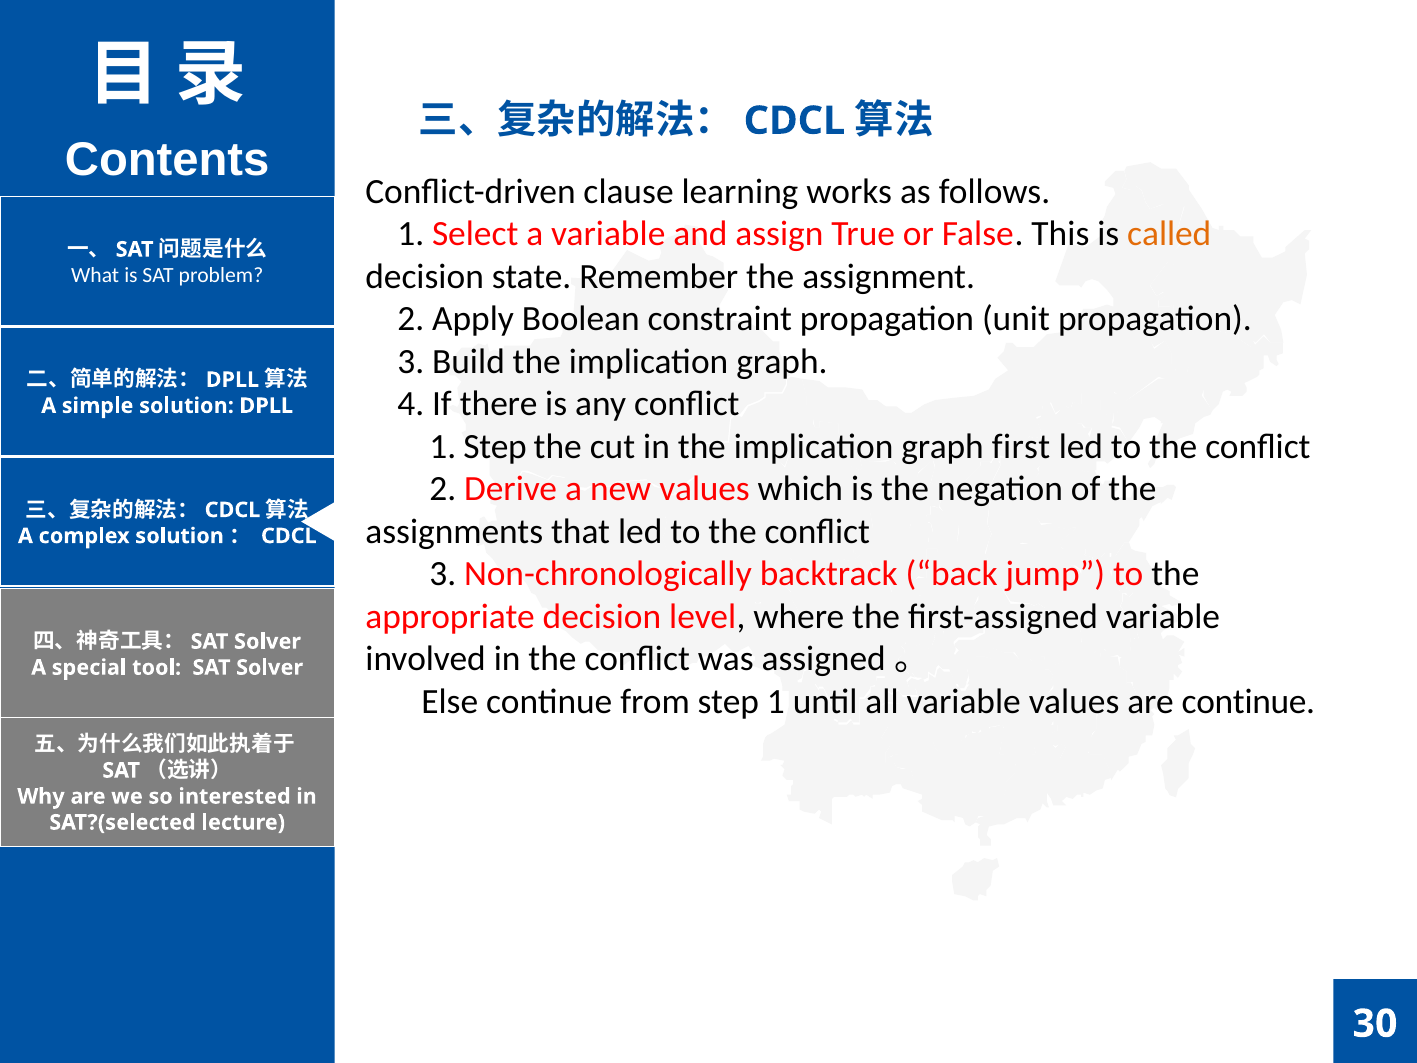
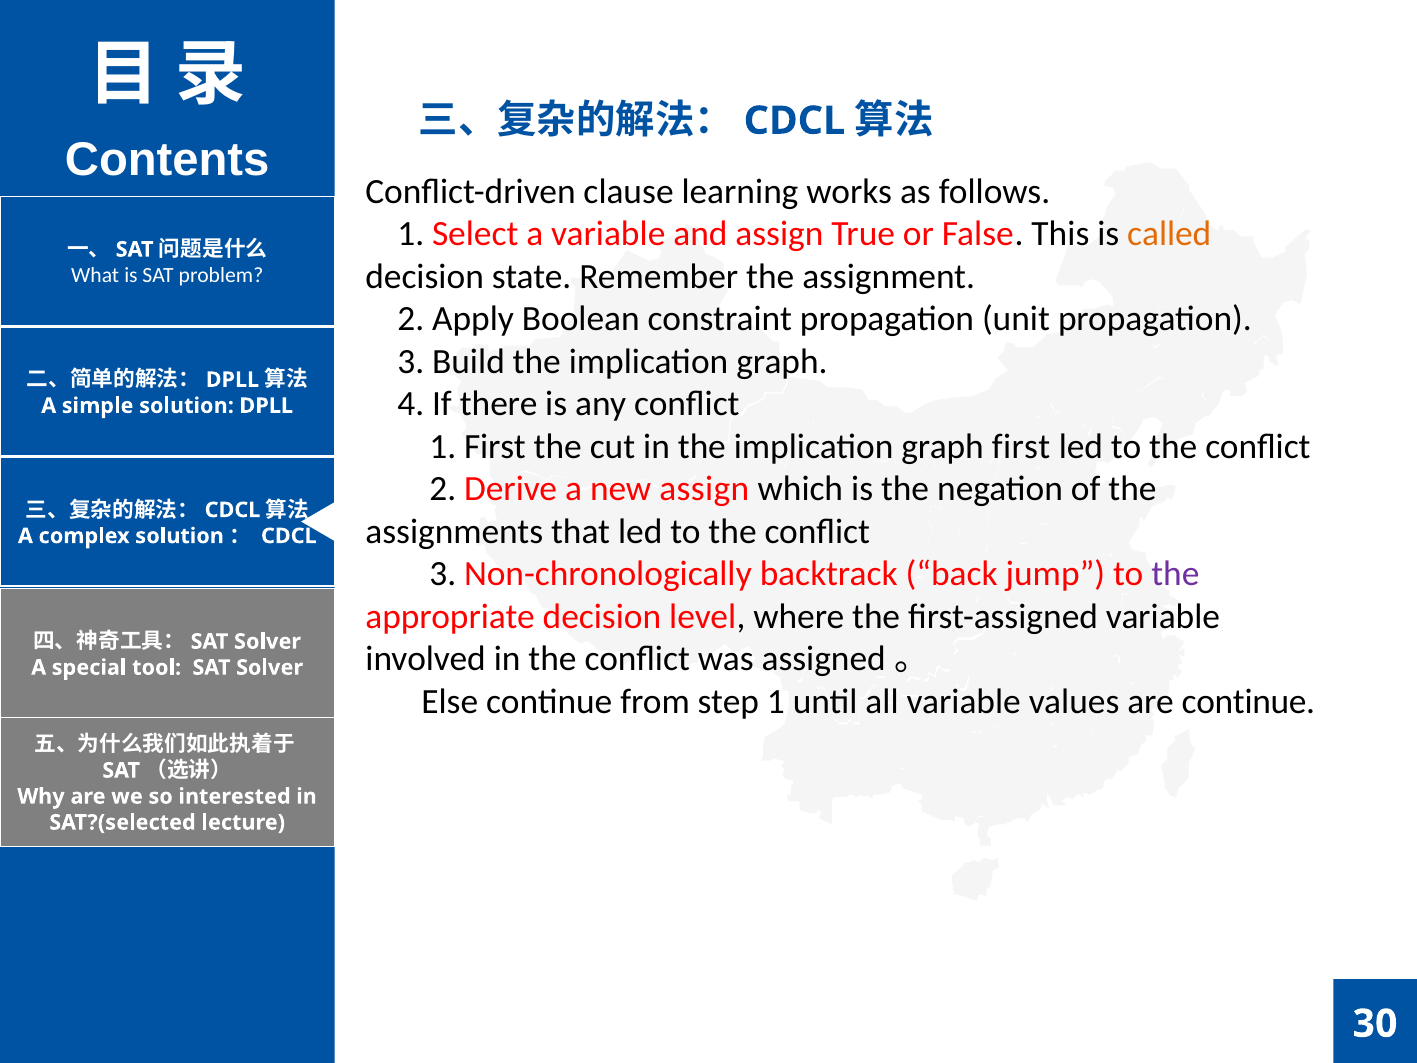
1 Step: Step -> First (495, 447)
new values: values -> assign (704, 489)
the colour: black -> purple (1175, 574)
